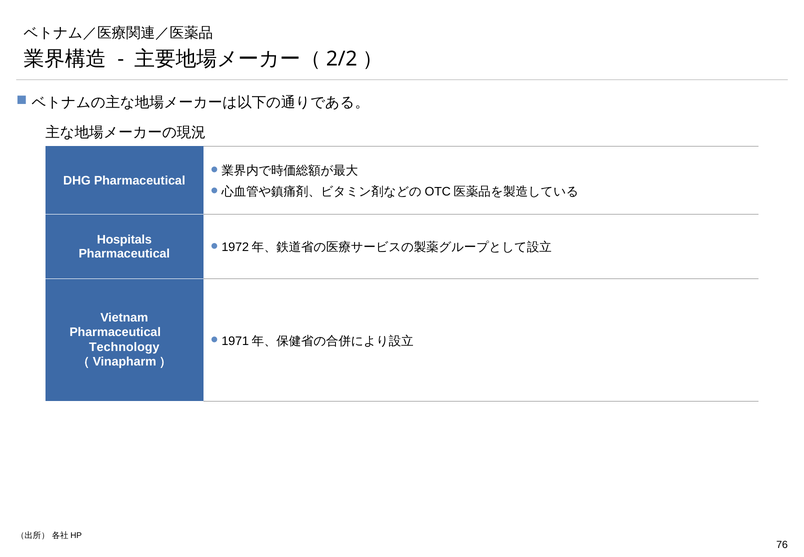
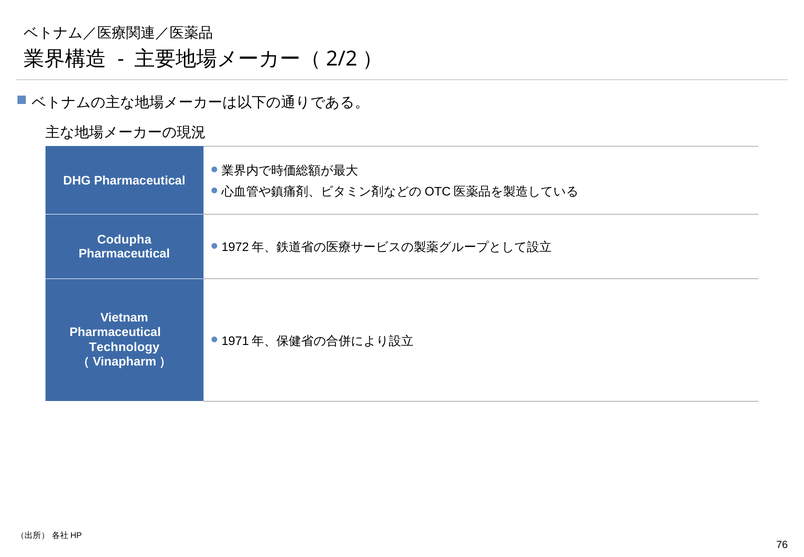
Hospitals: Hospitals -> Codupha (124, 239)
